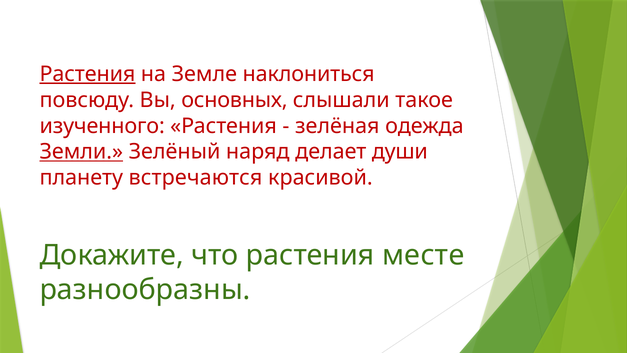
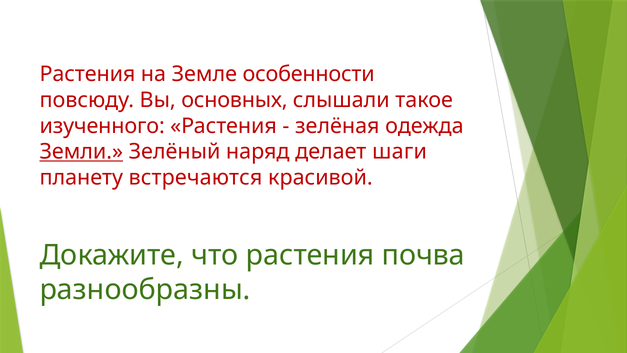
Растения underline: present -> none (87, 74)
наклониться: наклониться -> особенности (309, 74)
души: души -> шаги (400, 152)
месте: месте -> почва (423, 255)
